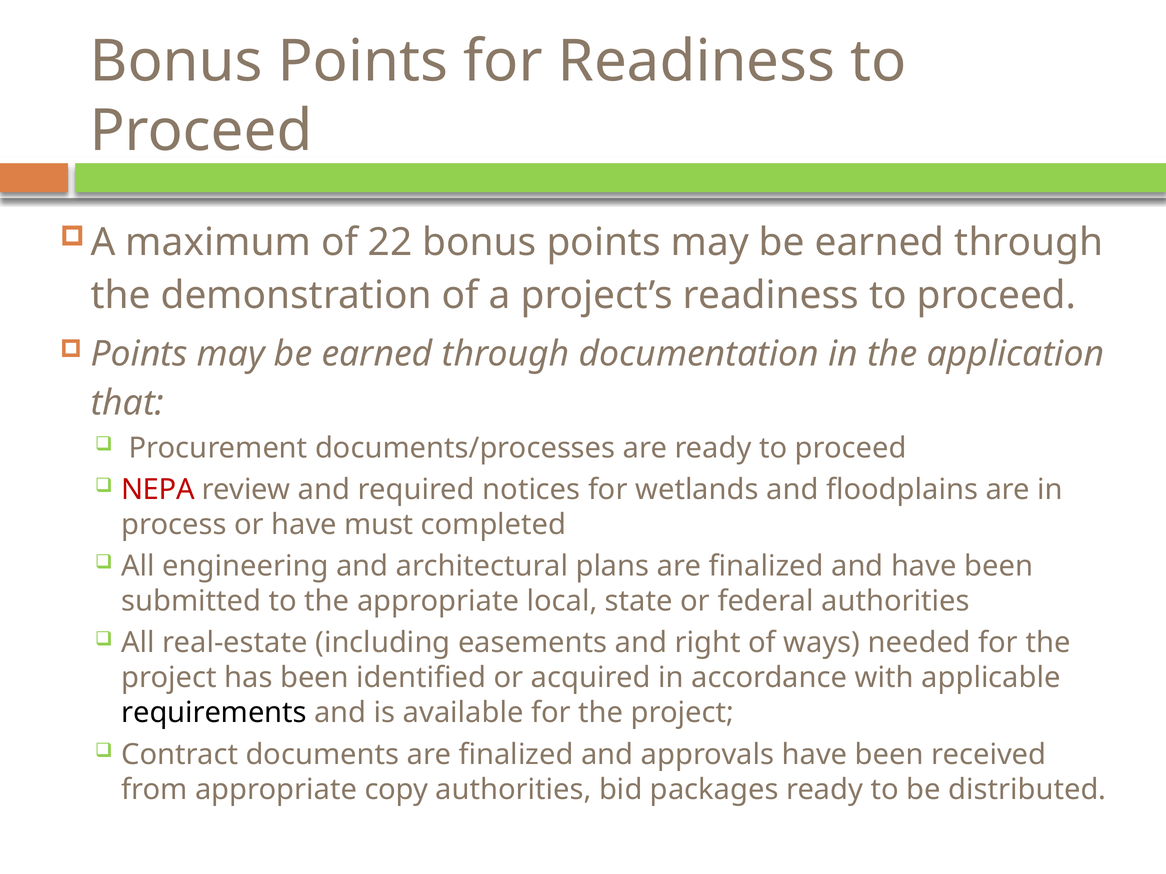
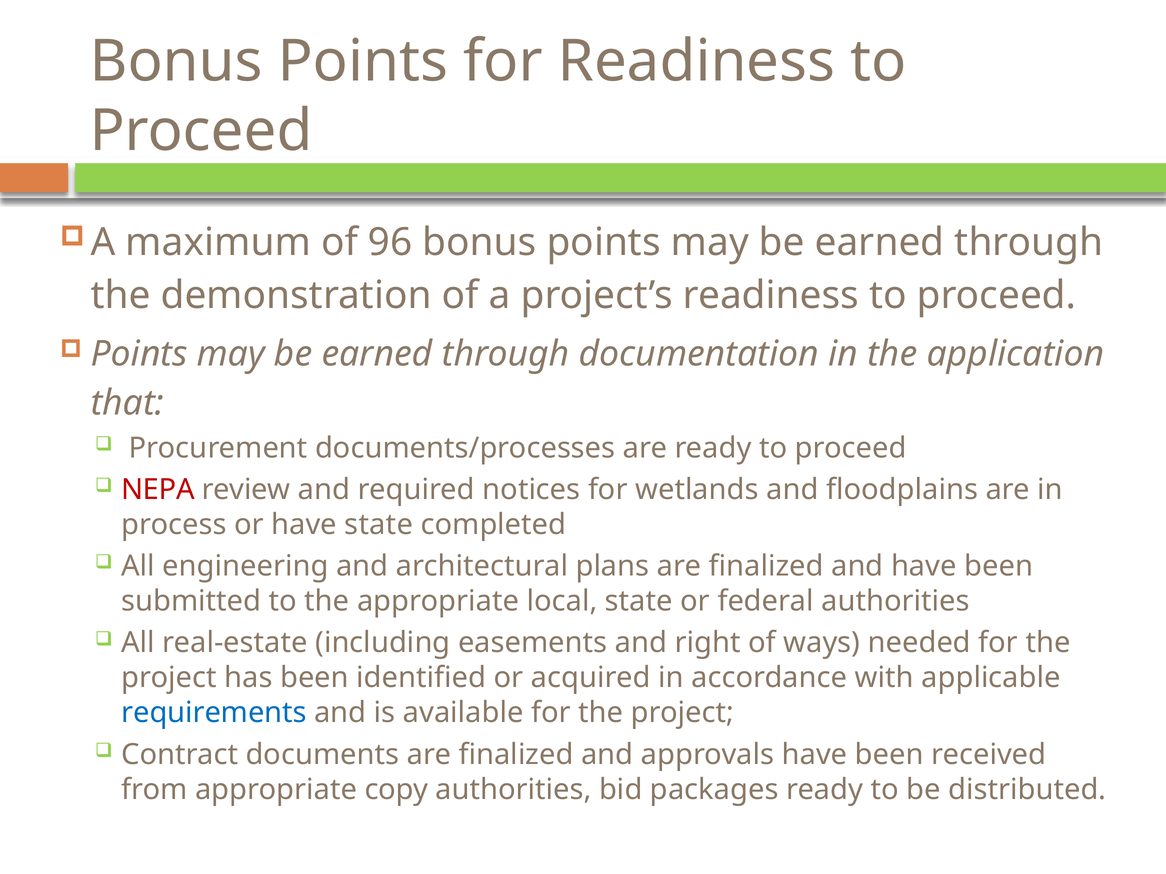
22: 22 -> 96 (390, 242)
have must: must -> state (379, 525)
requirements colour: black -> blue (214, 713)
